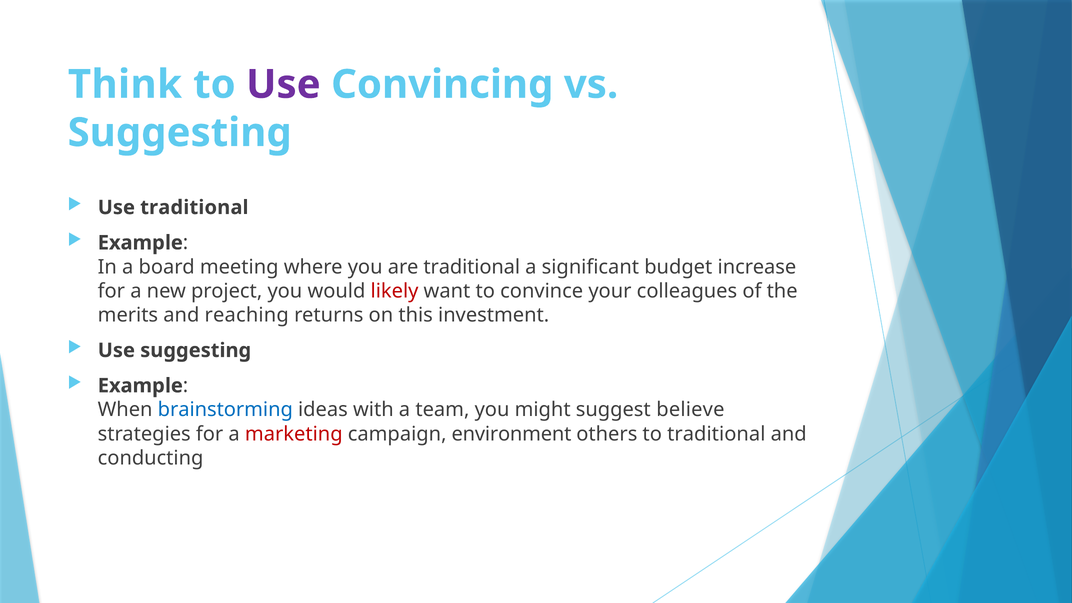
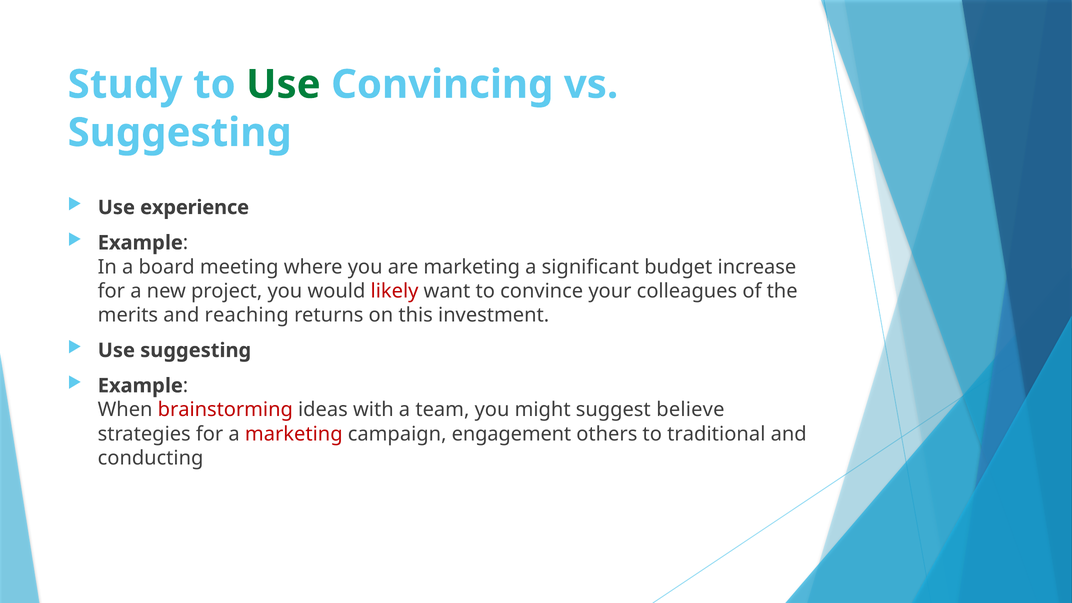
Think: Think -> Study (125, 85)
Use colour: purple -> green (283, 85)
Use traditional: traditional -> experience (195, 207)
are traditional: traditional -> marketing (472, 267)
brainstorming colour: blue -> red (225, 410)
environment: environment -> engagement (511, 434)
